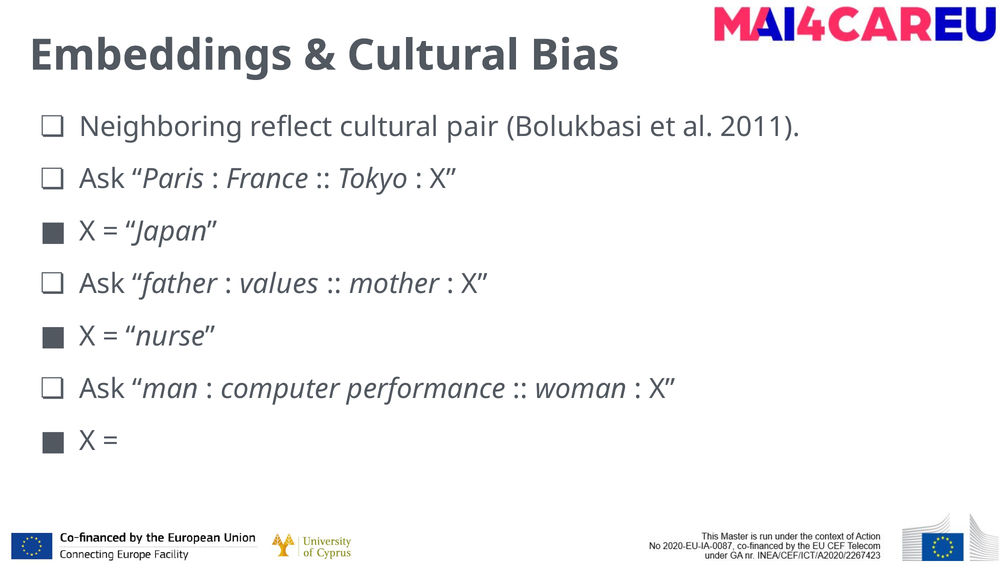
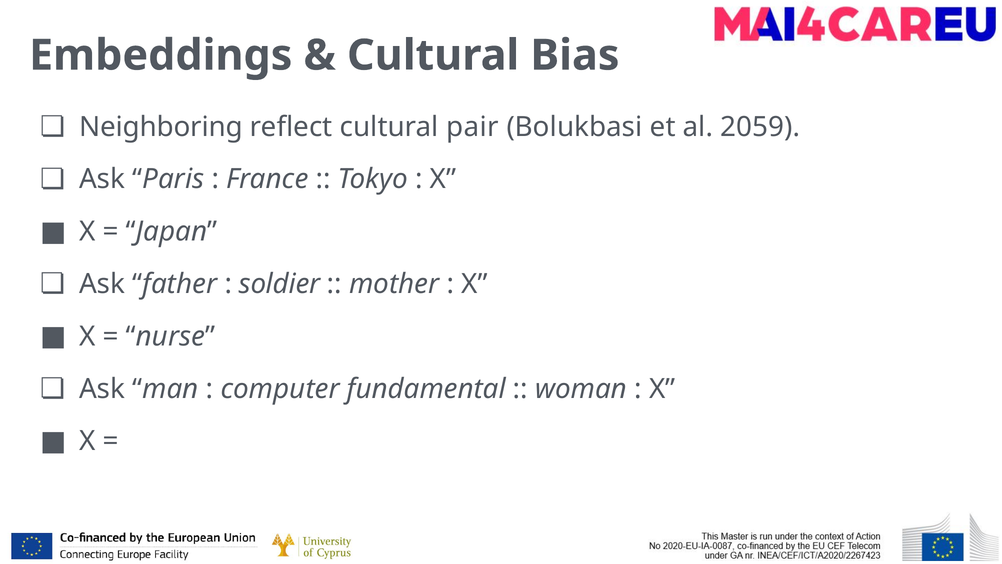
2011: 2011 -> 2059 (760, 127)
values: values -> soldier (280, 284)
performance: performance -> fundamental (426, 389)
